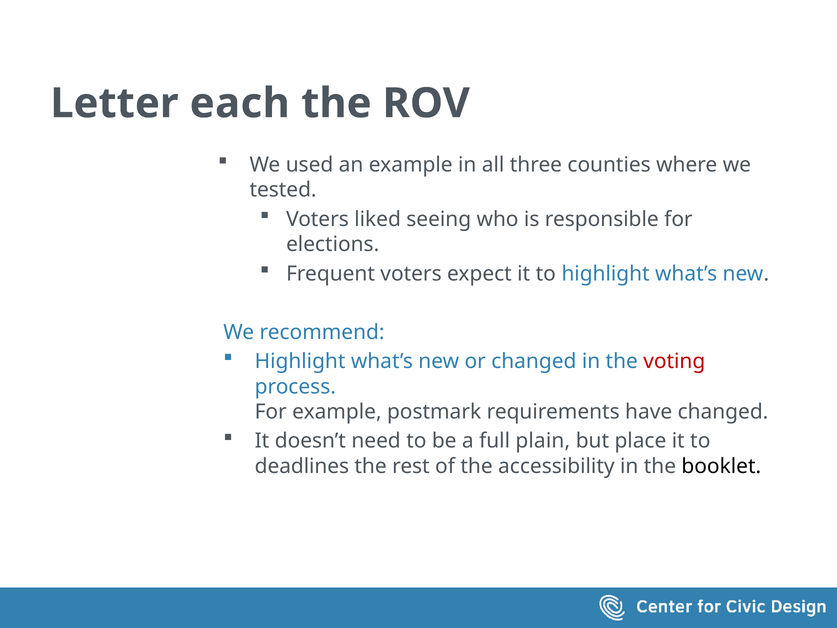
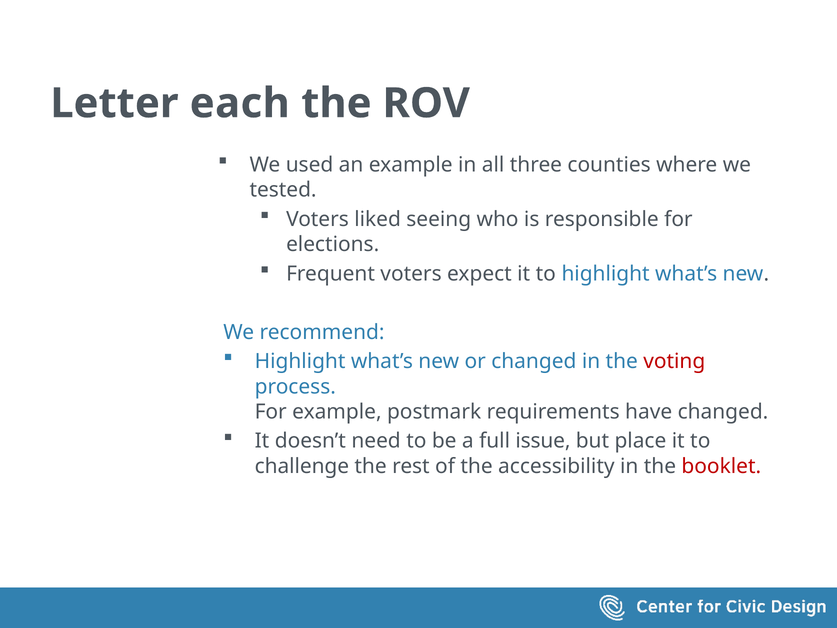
plain: plain -> issue (543, 441)
deadlines: deadlines -> challenge (302, 466)
booklet colour: black -> red (721, 466)
